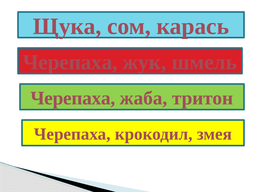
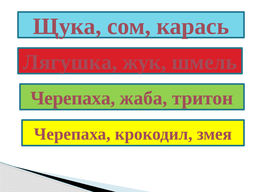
Черепаха: Черепаха -> Лягушка (70, 62)
